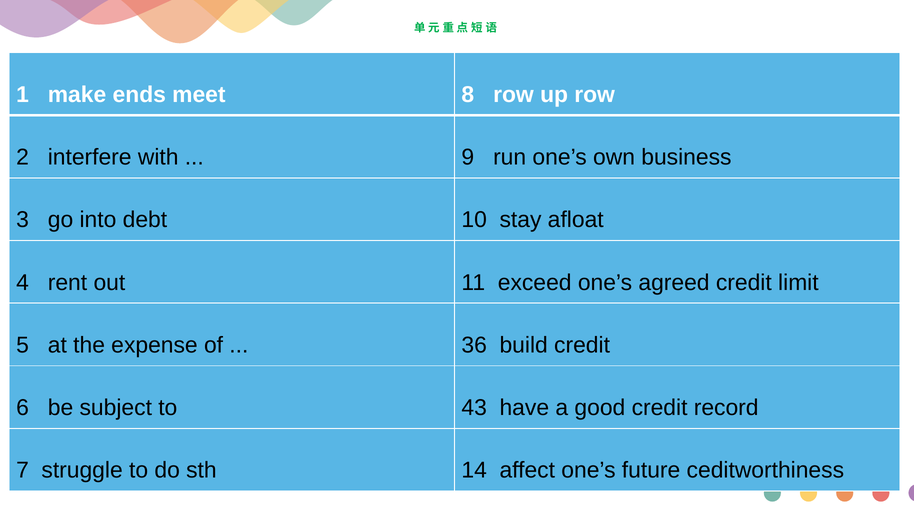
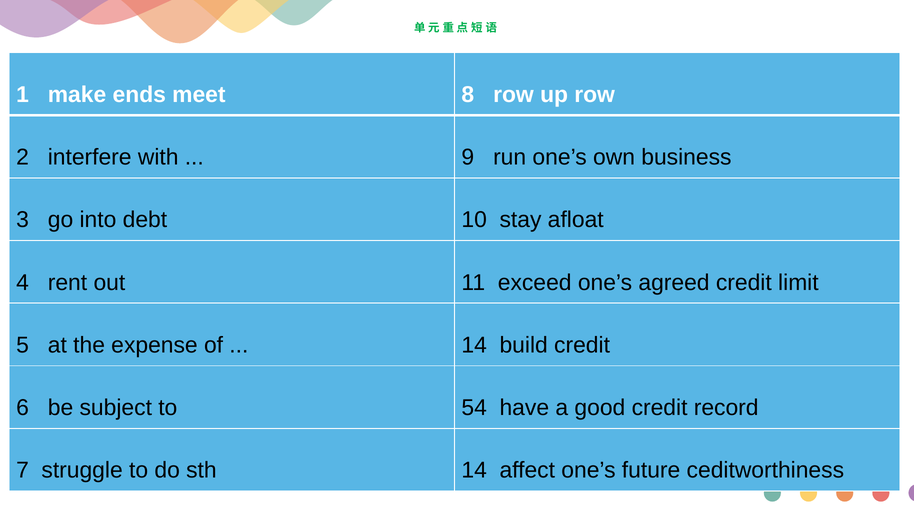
36: 36 -> 14 (474, 345)
43: 43 -> 54 (474, 408)
